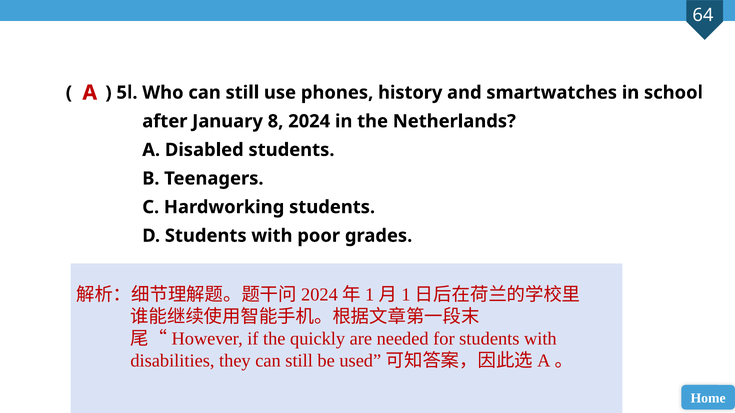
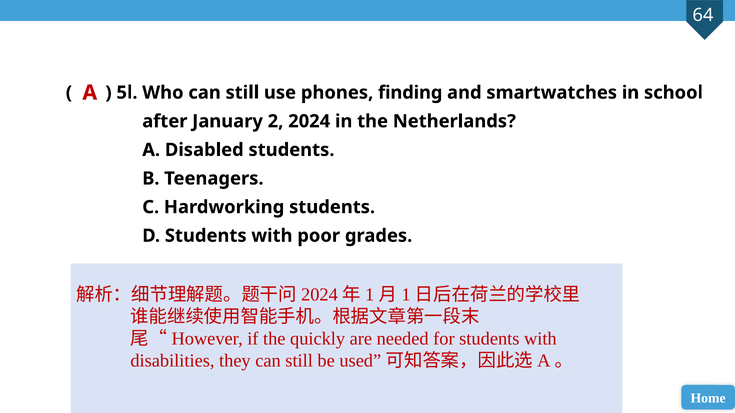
history: history -> finding (410, 93)
8: 8 -> 2 (276, 121)
